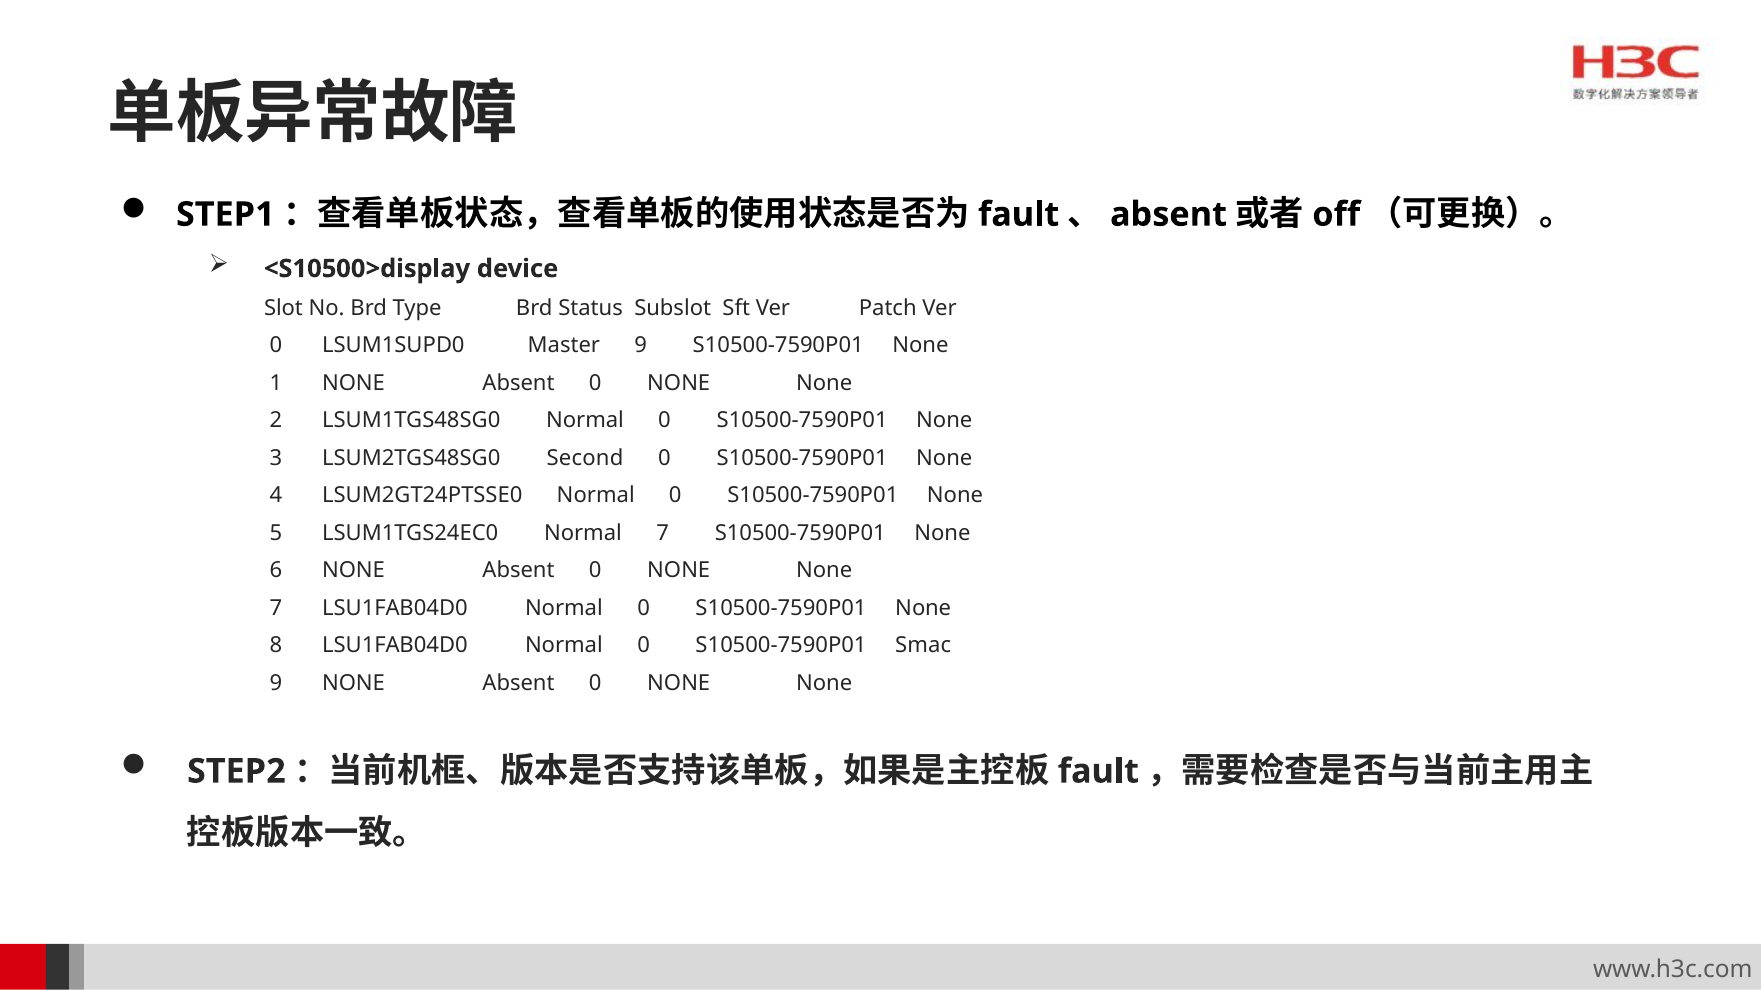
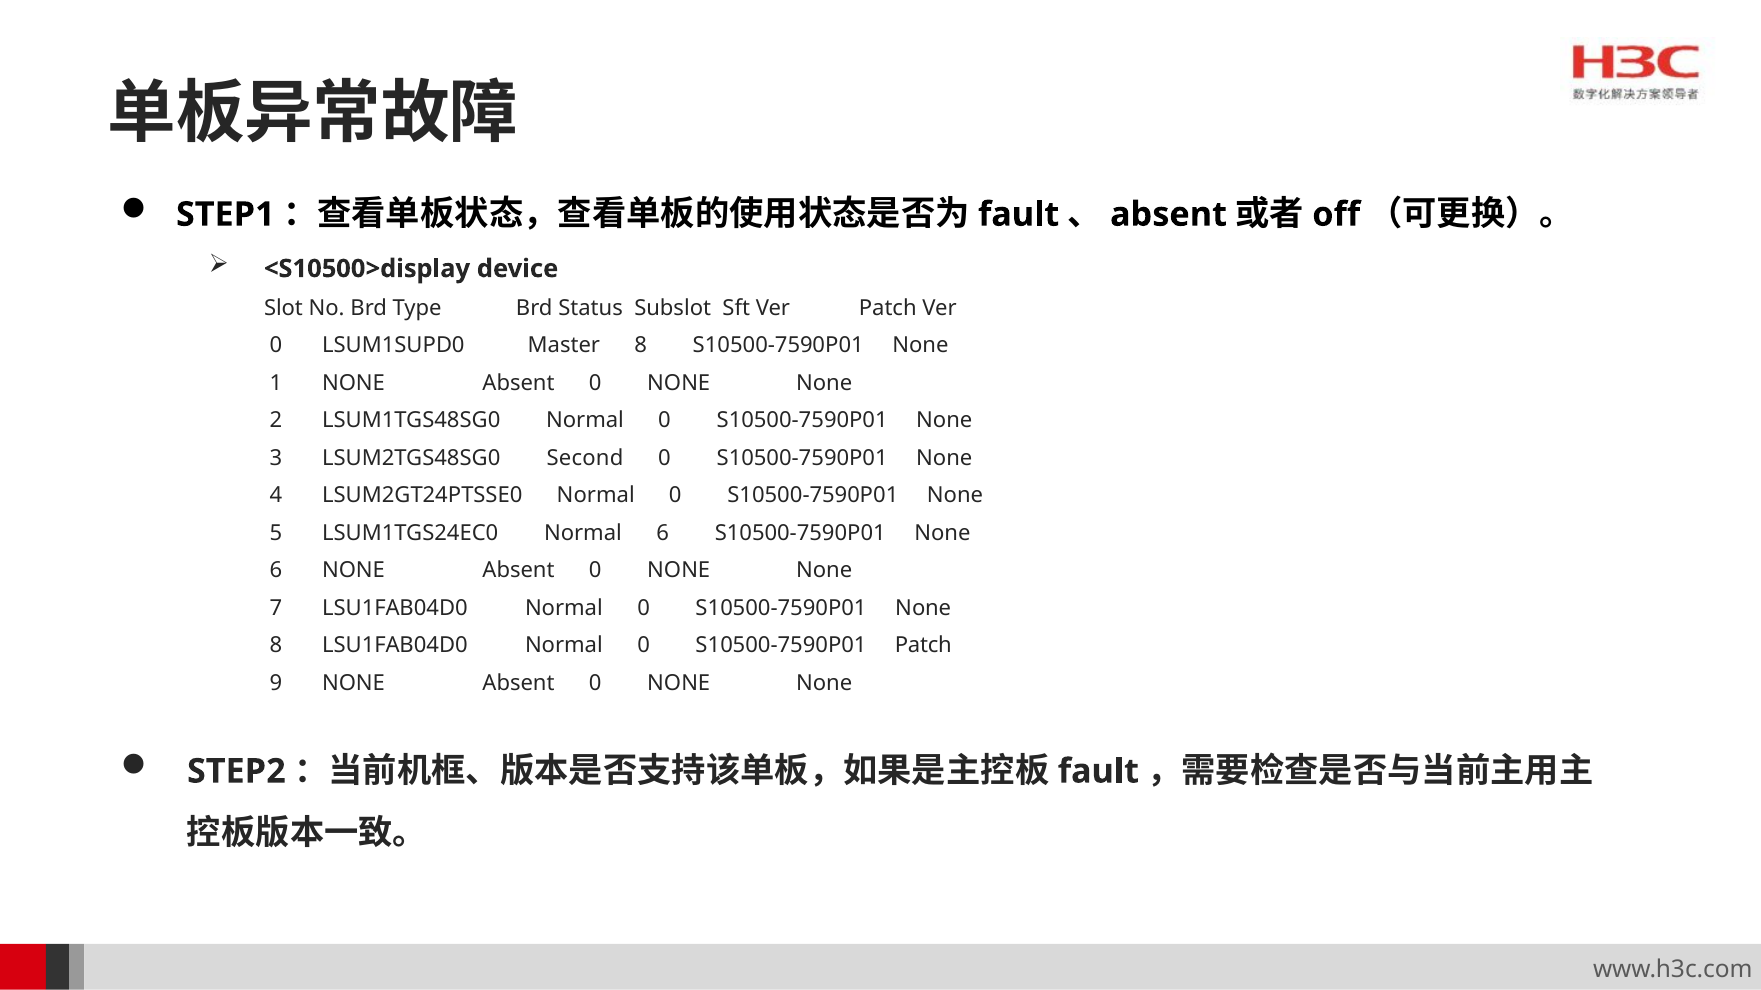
Master 9: 9 -> 8 (641, 346)
Normal 7: 7 -> 6 (663, 533)
S10500-7590P01 Smac: Smac -> Patch (923, 646)
